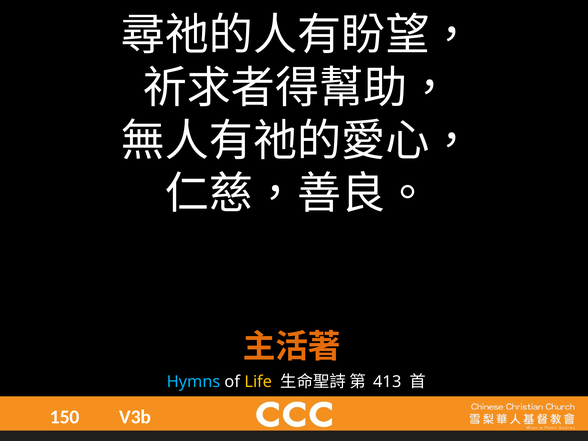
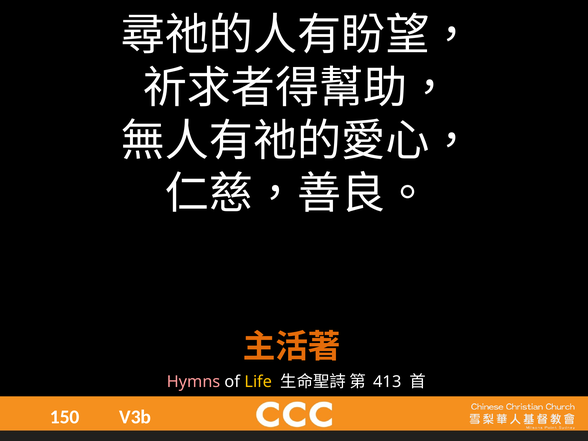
Hymns colour: light blue -> pink (194, 382)
